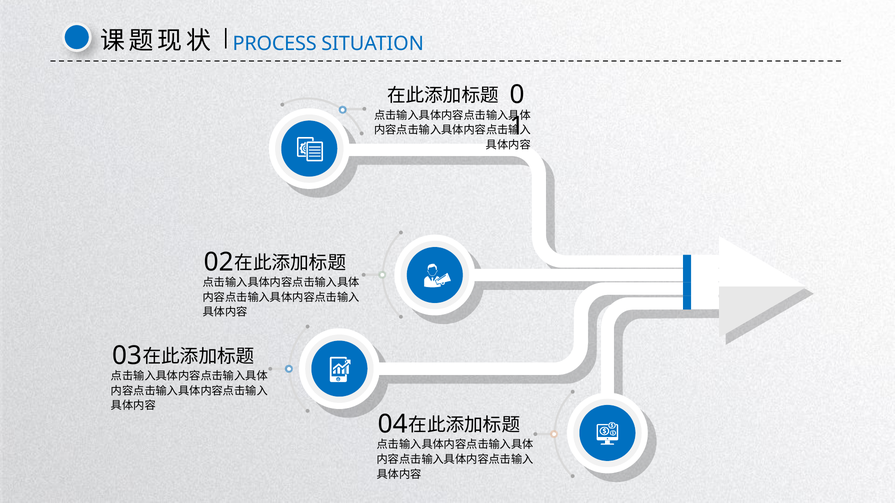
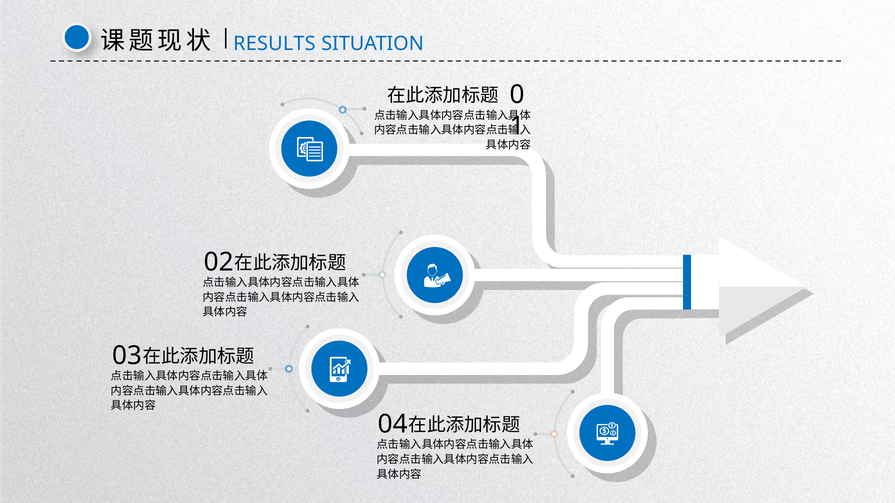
PROCESS: PROCESS -> RESULTS (274, 44)
